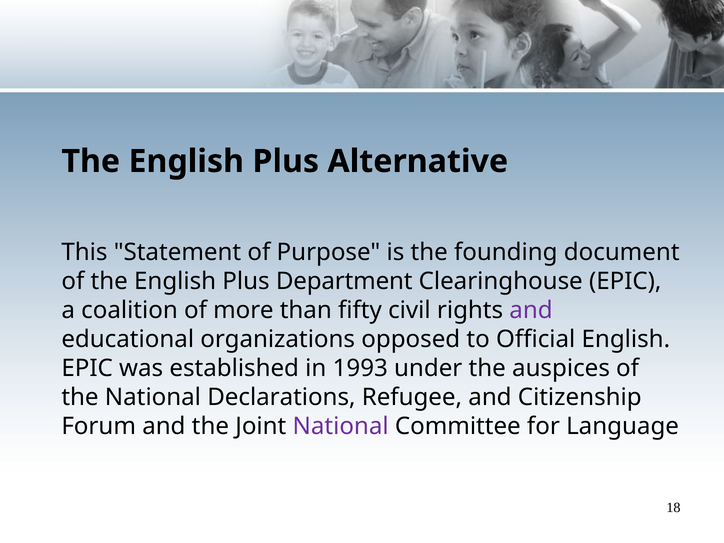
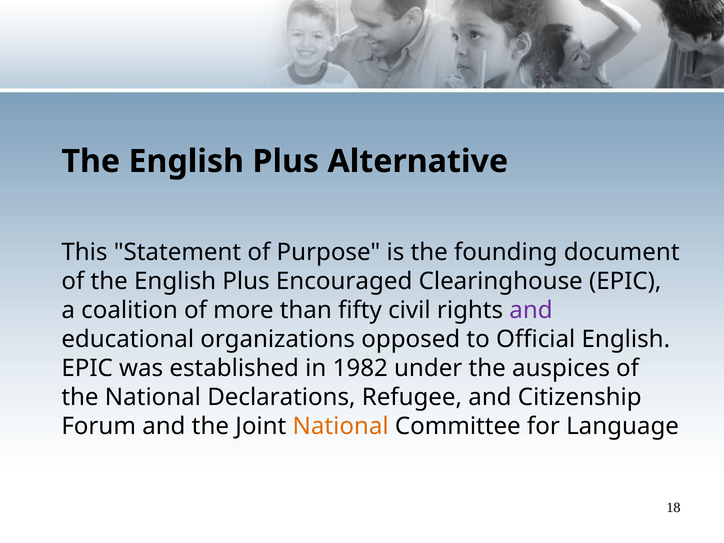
Department: Department -> Encouraged (344, 281)
1993: 1993 -> 1982 (360, 368)
National colour: purple -> orange (341, 426)
